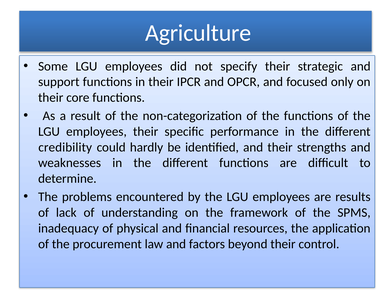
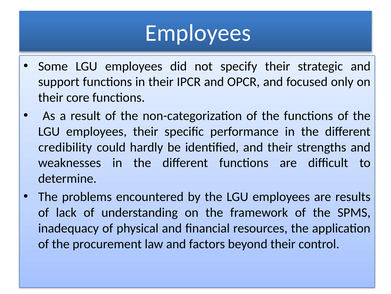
Agriculture: Agriculture -> Employees (198, 33)
